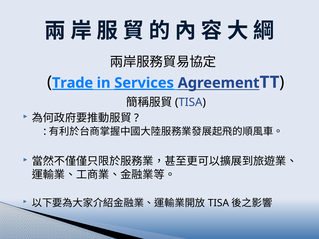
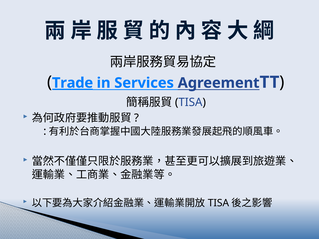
Services underline: present -> none (144, 83)
